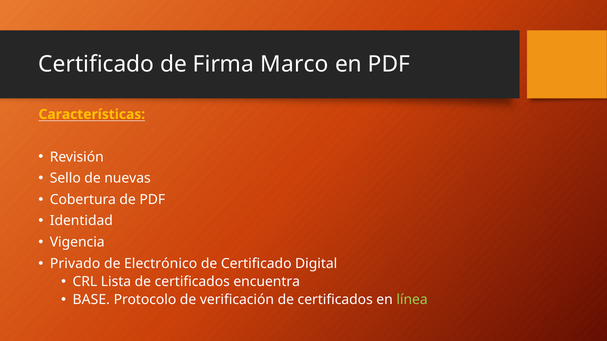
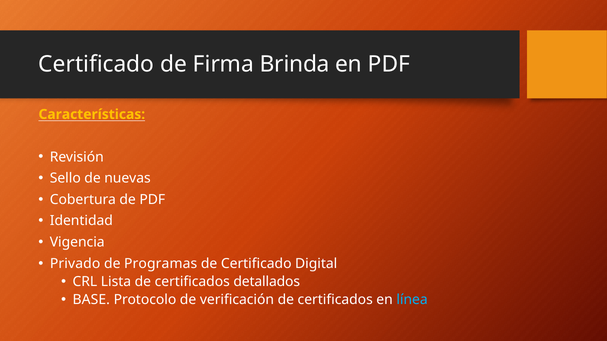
Marco: Marco -> Brinda (295, 64)
Electrónico: Electrónico -> Programas (161, 264)
encuentra: encuentra -> detallados (267, 282)
línea colour: light green -> light blue (412, 300)
